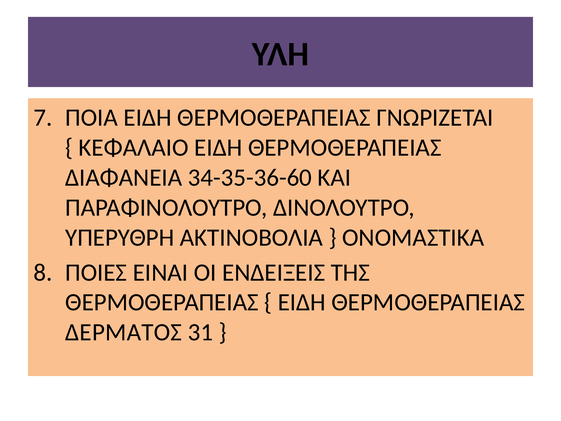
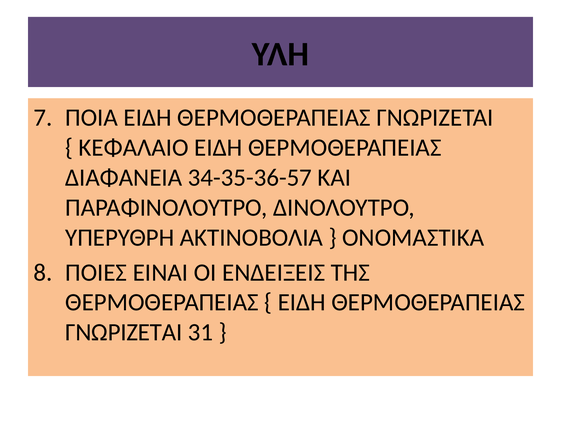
34-35-36-60: 34-35-36-60 -> 34-35-36-57 (250, 178)
ΔΕΡΜΑΤΟΣ: ΔΕΡΜΑΤΟΣ -> ΓΝΩΡΙΖΕΤΑΙ (124, 332)
